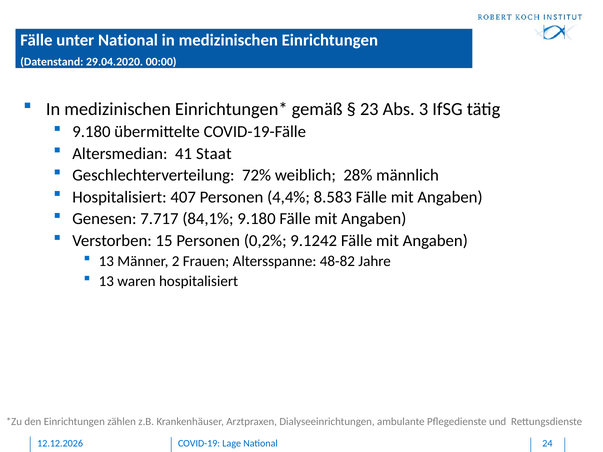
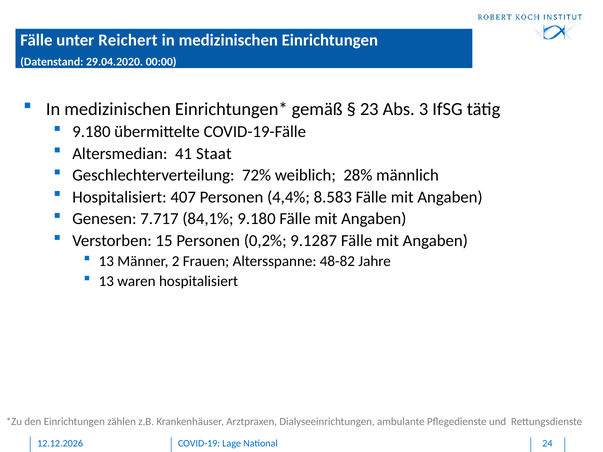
unter National: National -> Reichert (128, 40)
9.1242: 9.1242 -> 9.1287 (314, 241)
